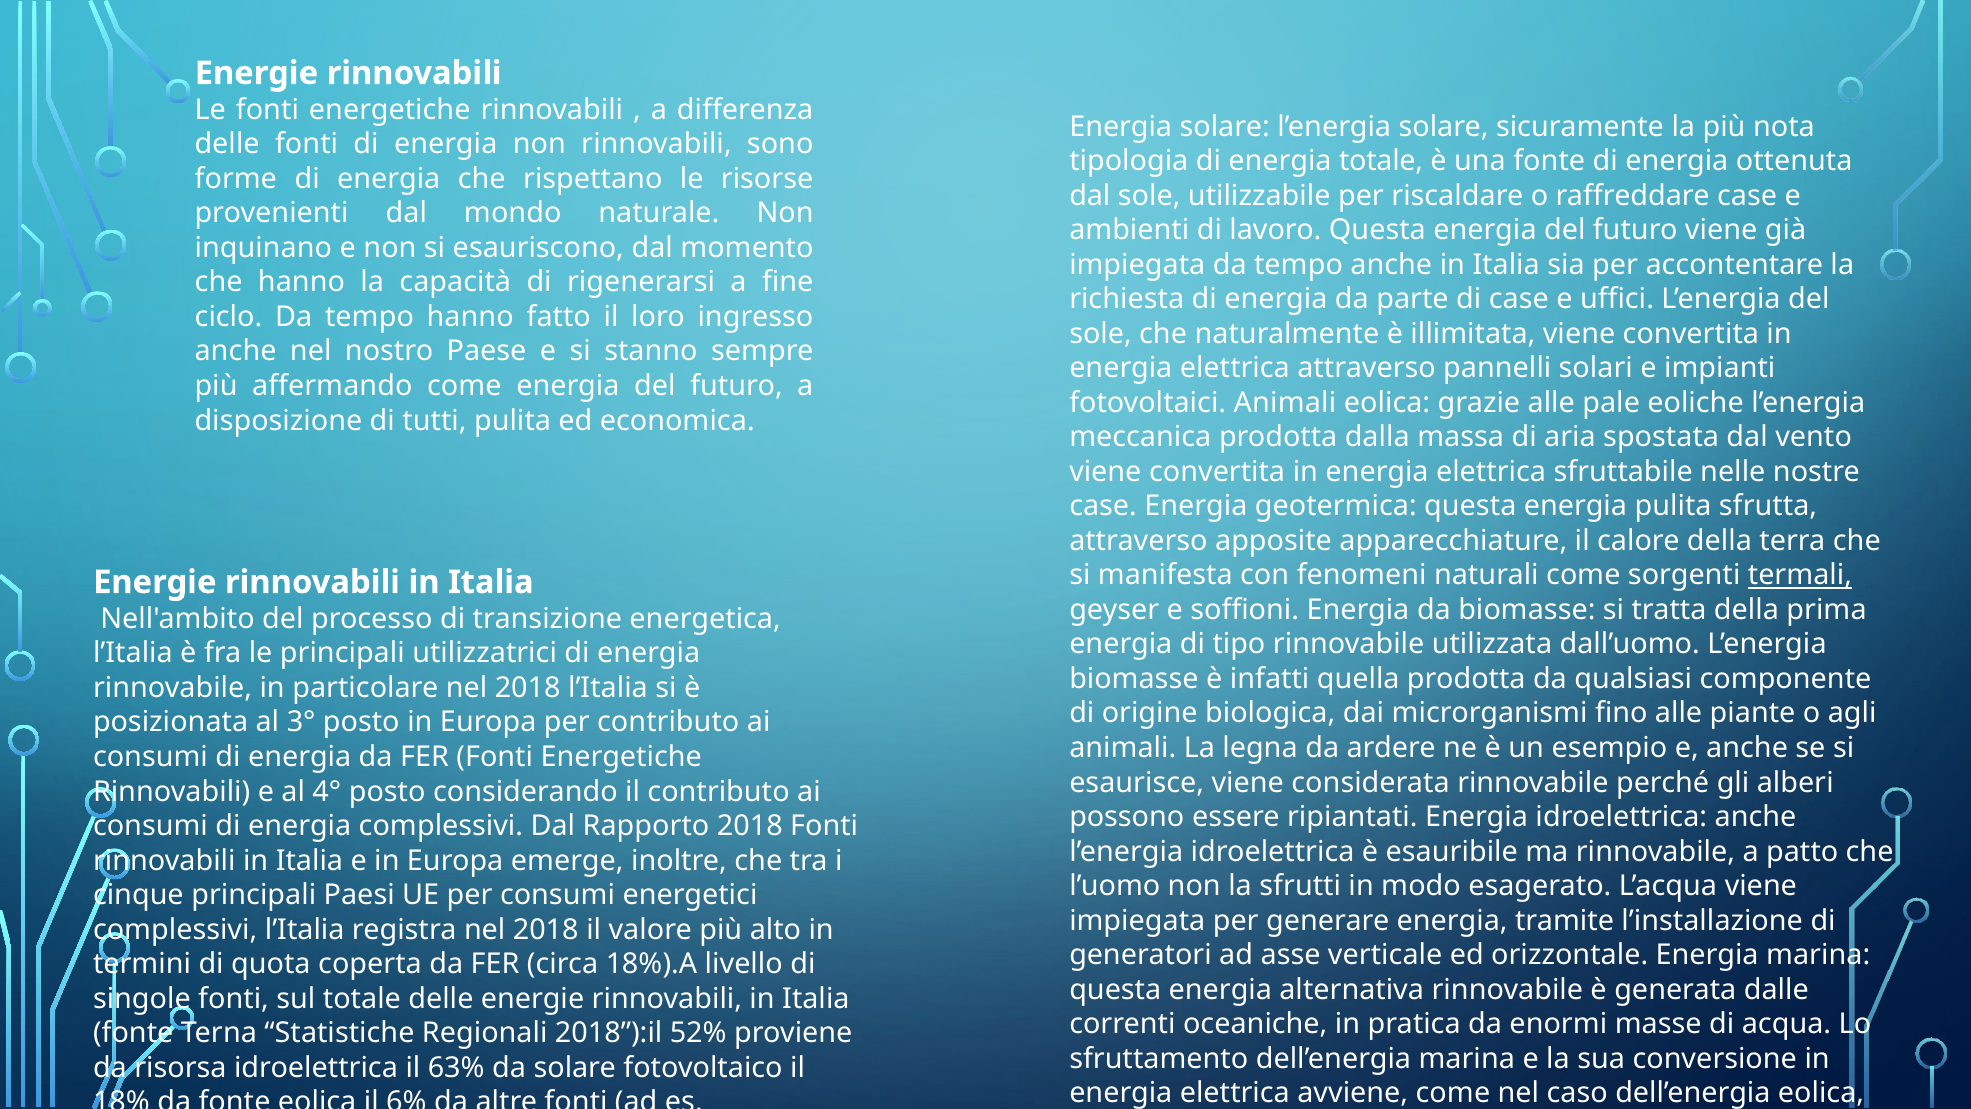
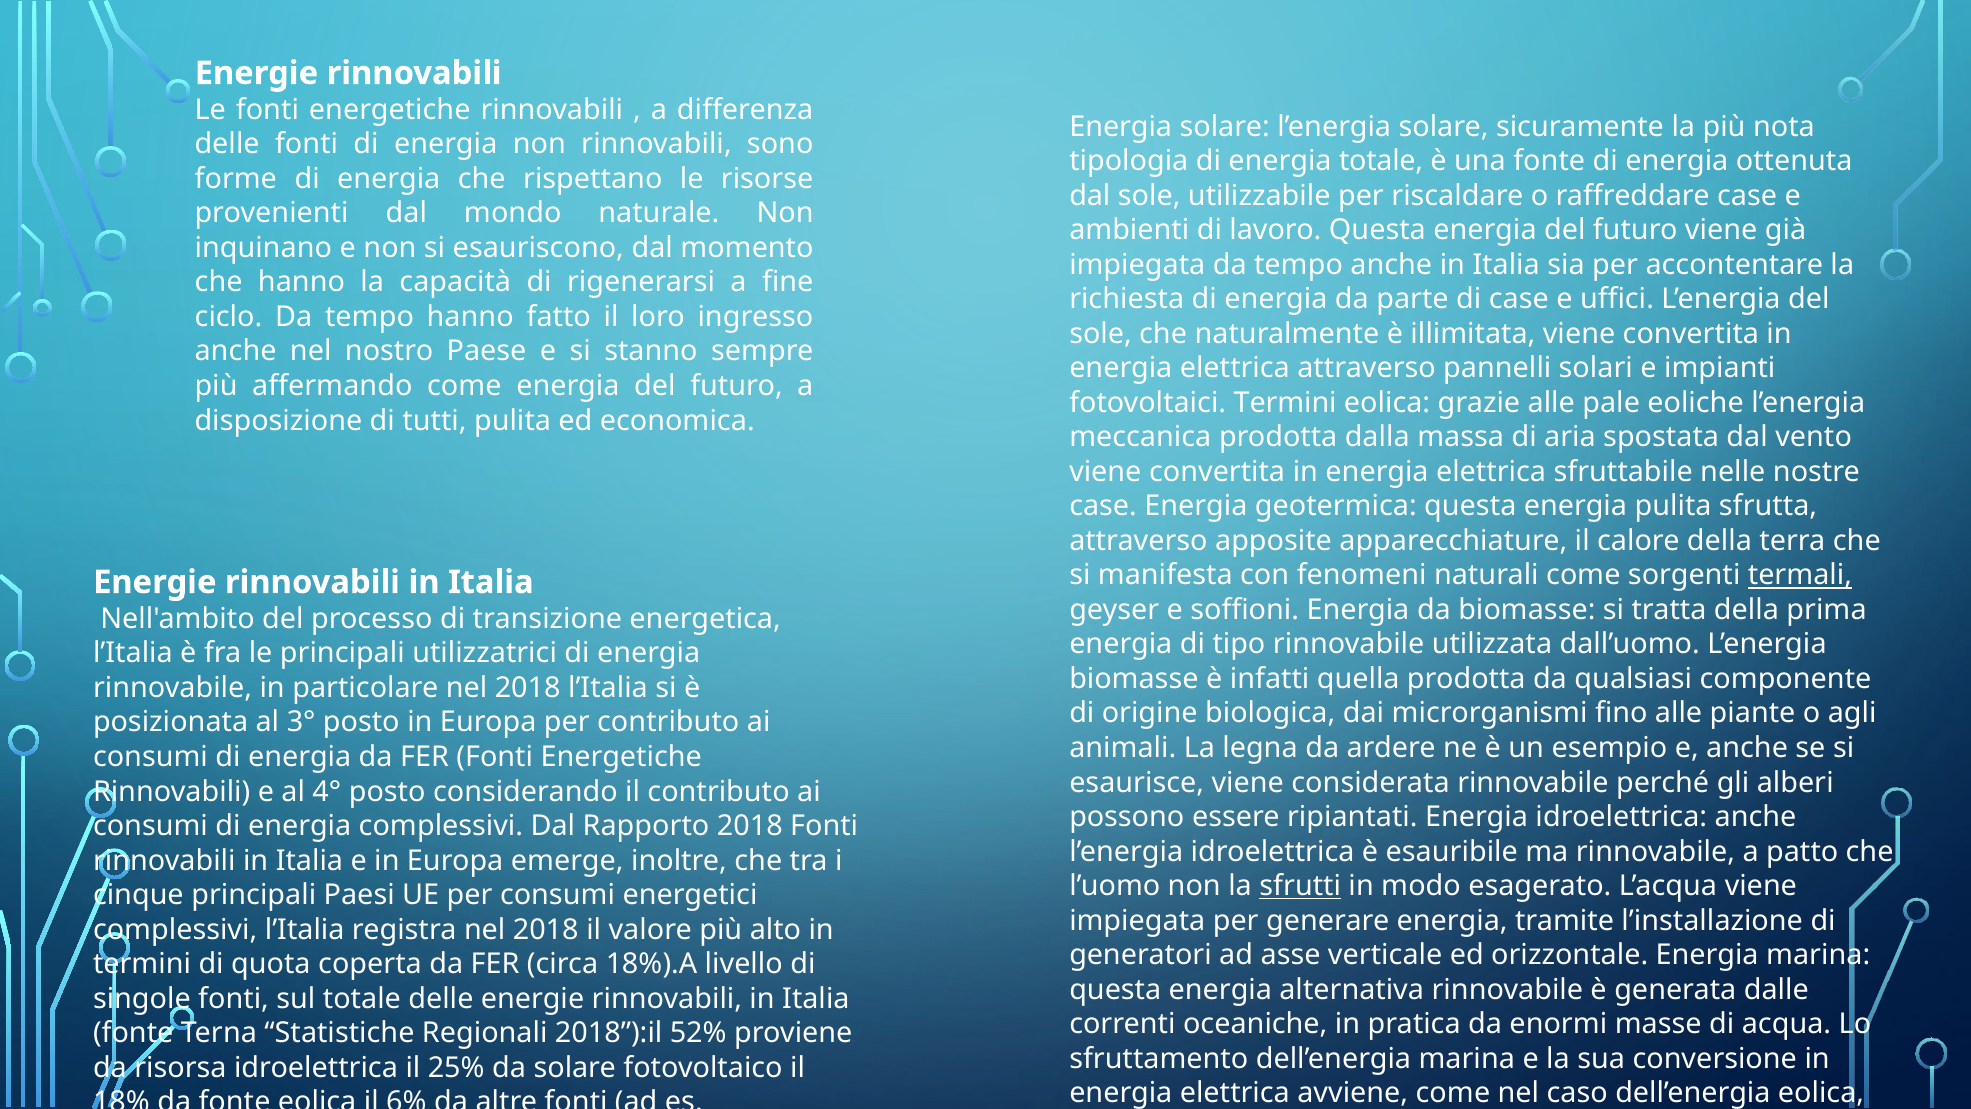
fotovoltaici Animali: Animali -> Termini (1285, 403)
sfrutti underline: none -> present (1300, 886)
63%: 63% -> 25% (456, 1067)
